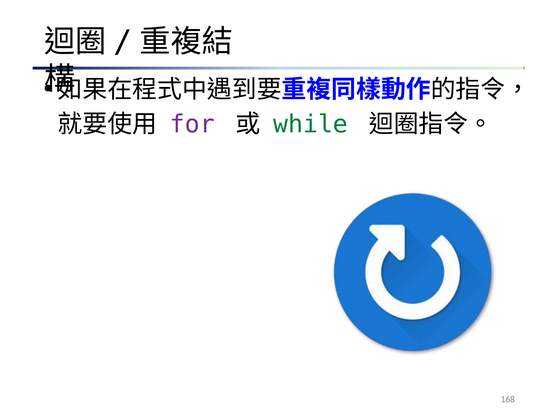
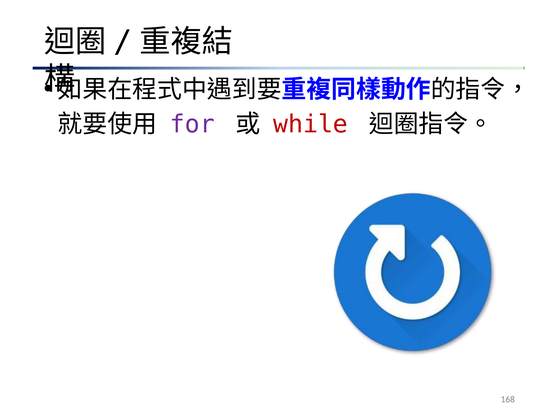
while colour: green -> red (311, 124)
